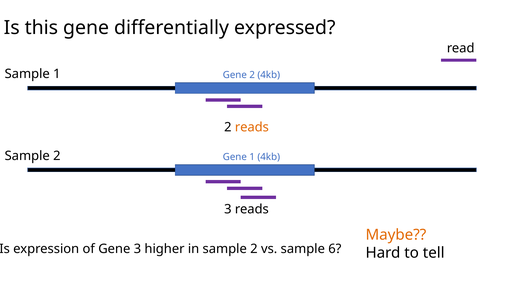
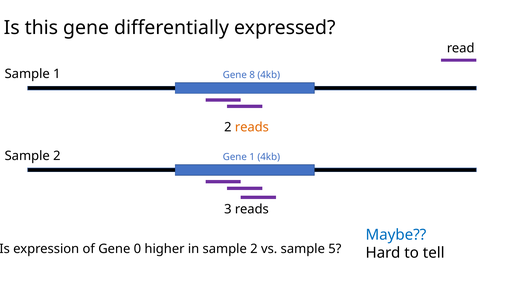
Gene 2: 2 -> 8 (252, 75)
Maybe colour: orange -> blue (396, 235)
Gene 3: 3 -> 0 (137, 249)
6: 6 -> 5 (335, 249)
